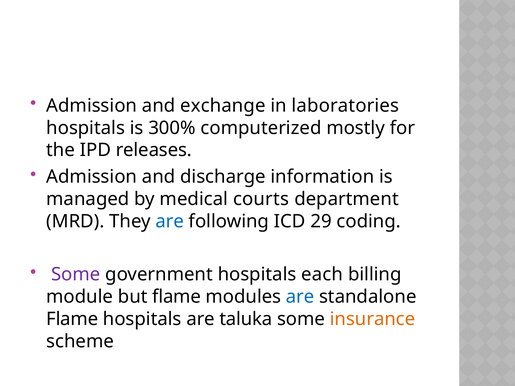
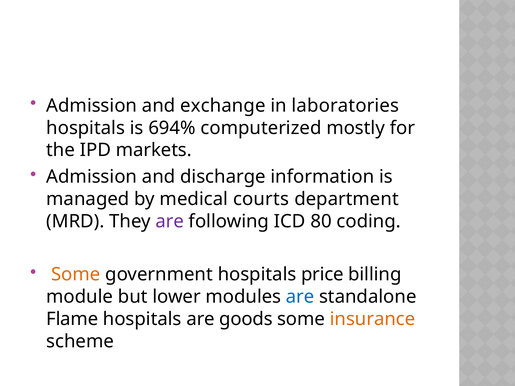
300%: 300% -> 694% (172, 128)
releases: releases -> markets (154, 150)
are colour: blue -> purple (170, 221)
29: 29 -> 80 (321, 221)
Some colour: purple -> orange (76, 275)
each: each -> price (322, 275)
but flame: flame -> lower (177, 297)
taluka: taluka -> goods (246, 319)
